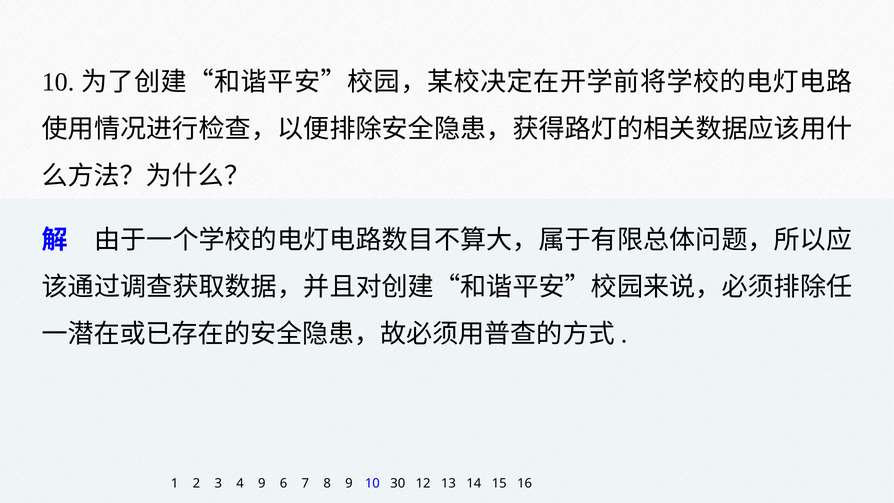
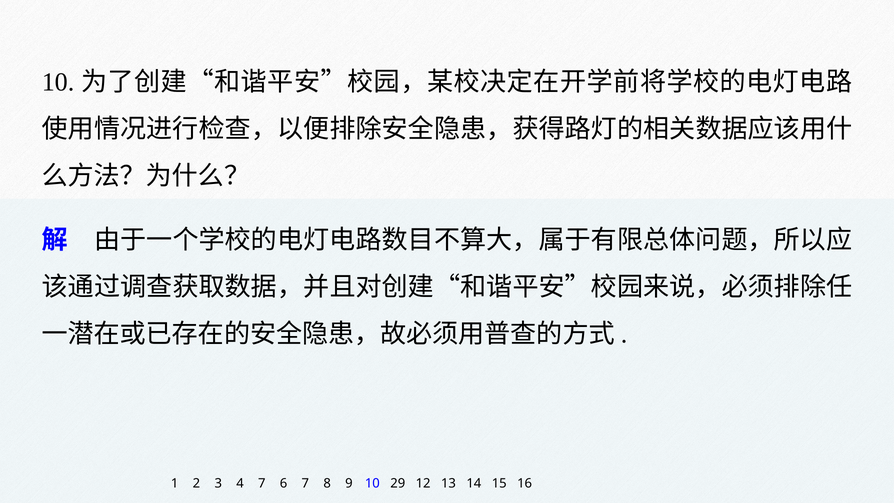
4 9: 9 -> 7 (262, 483)
30: 30 -> 29 (398, 483)
